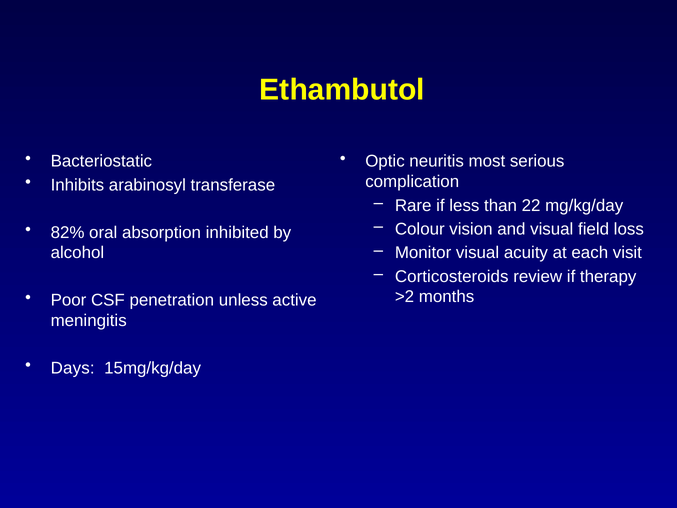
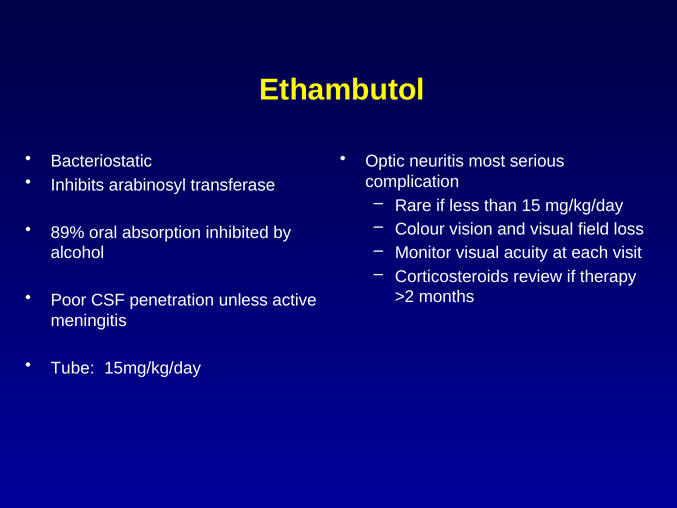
22: 22 -> 15 (531, 205)
82%: 82% -> 89% (68, 232)
Days: Days -> Tube (73, 368)
